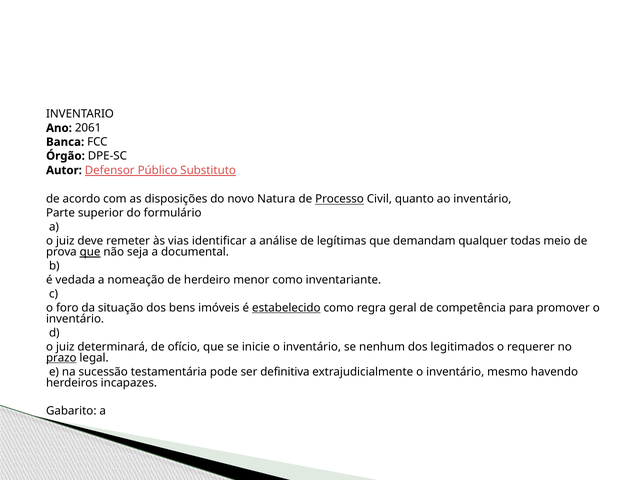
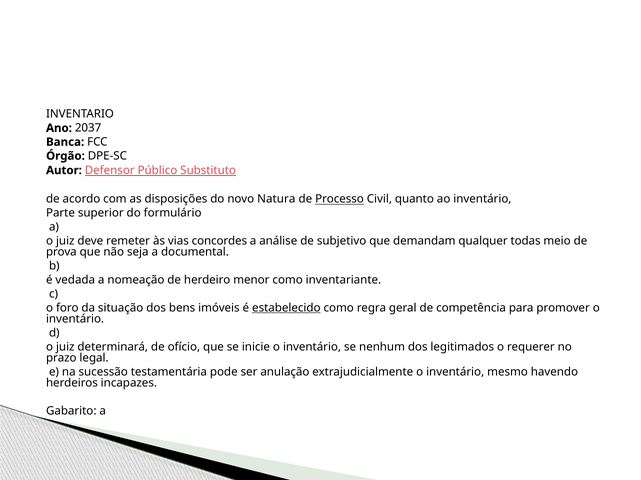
2061: 2061 -> 2037 (88, 128)
identificar: identificar -> concordes (219, 241)
legítimas: legítimas -> subjetivo (342, 241)
que underline: present -> none (90, 252)
prazo underline: present -> none (61, 358)
definitiva: definitiva -> anulação (285, 372)
